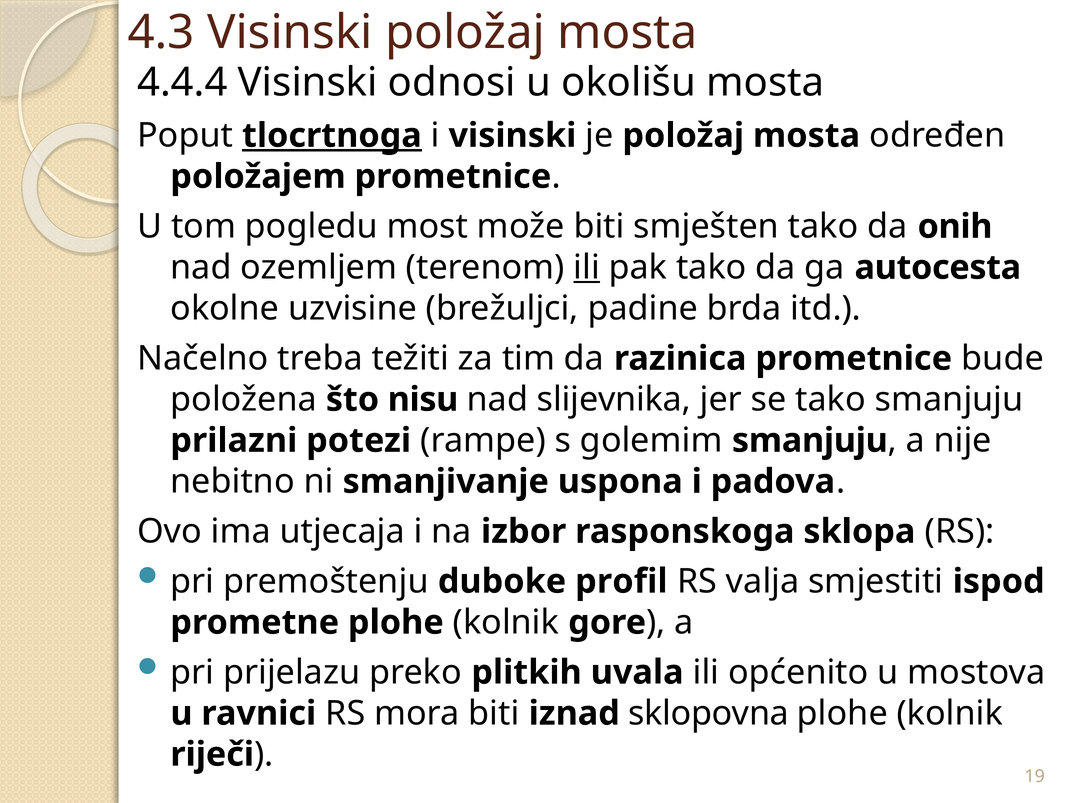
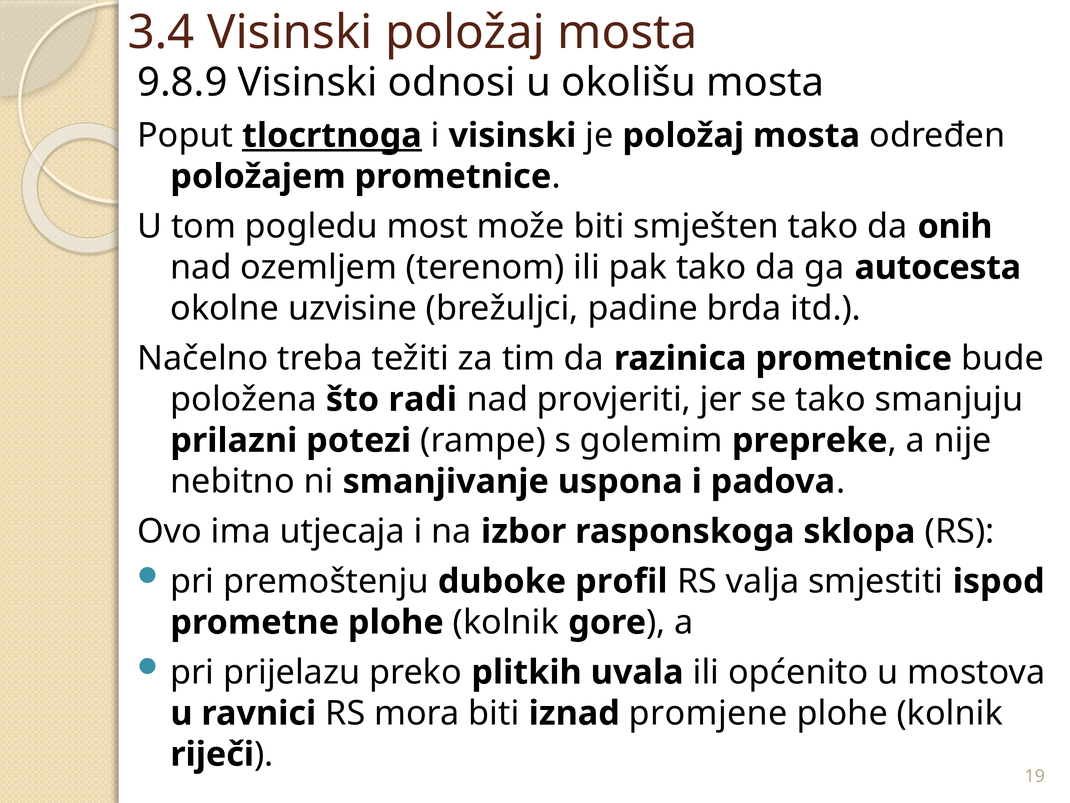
4.3: 4.3 -> 3.4 (161, 33)
4.4.4: 4.4.4 -> 9.8.9 (182, 82)
ili underline: present -> none (587, 267)
nisu: nisu -> radi (423, 399)
slijevnika: slijevnika -> provjeriti (614, 399)
golemim smanjuju: smanjuju -> prepreke (810, 440)
sklopovna: sklopovna -> promjene (708, 713)
